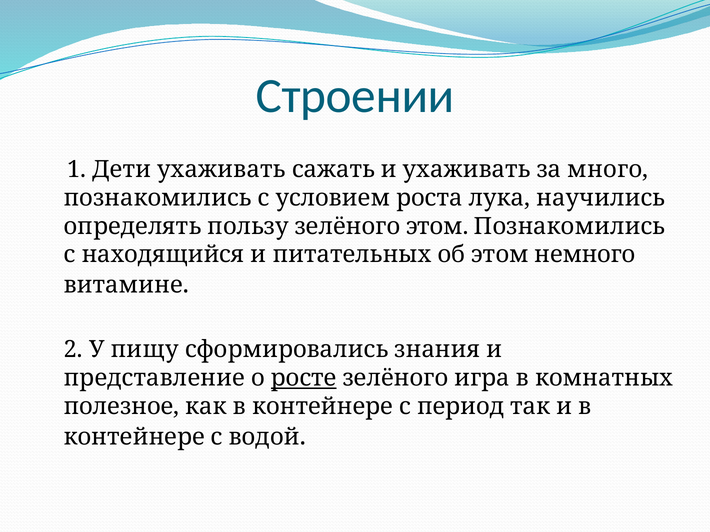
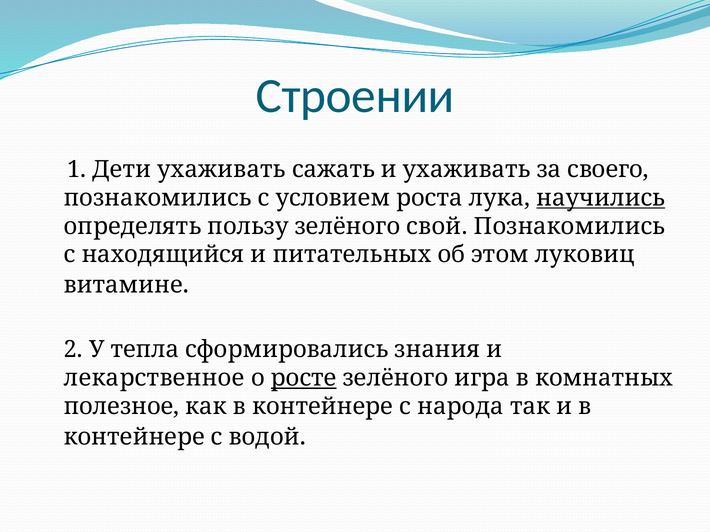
много: много -> своего (608, 170)
научились underline: none -> present (601, 198)
зелёного этом: этом -> свой (437, 226)
немного: немного -> луковиц (585, 255)
пищу: пищу -> тепла (145, 350)
представление: представление -> лекарственное (154, 378)
период: период -> народа (461, 407)
